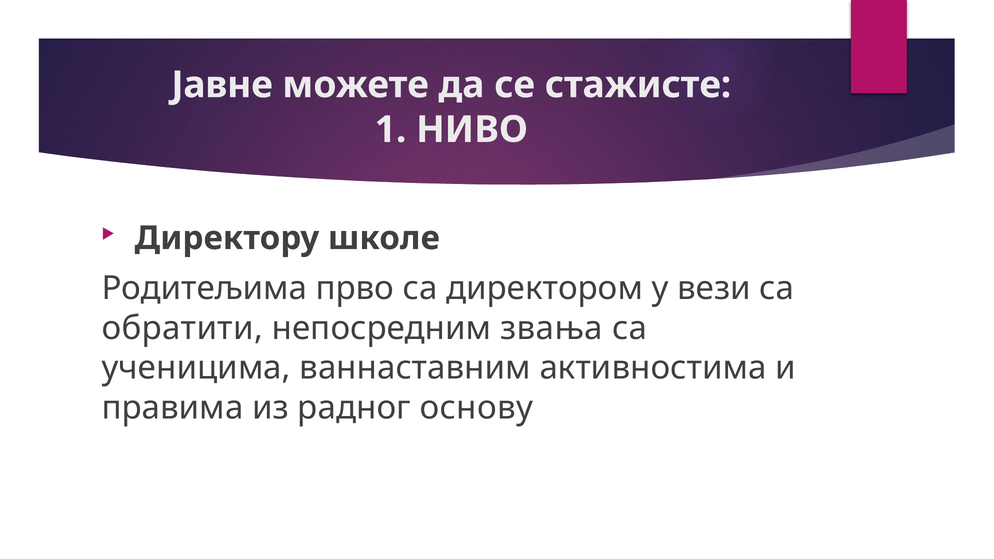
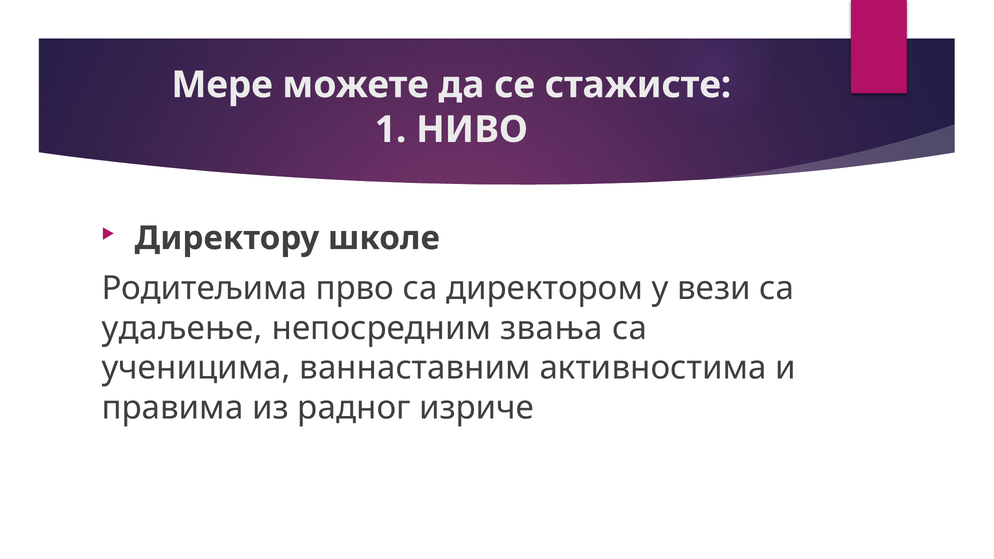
Јавне: Јавне -> Мере (222, 85)
обратити: обратити -> удаљење (182, 328)
основу: основу -> изриче (477, 408)
